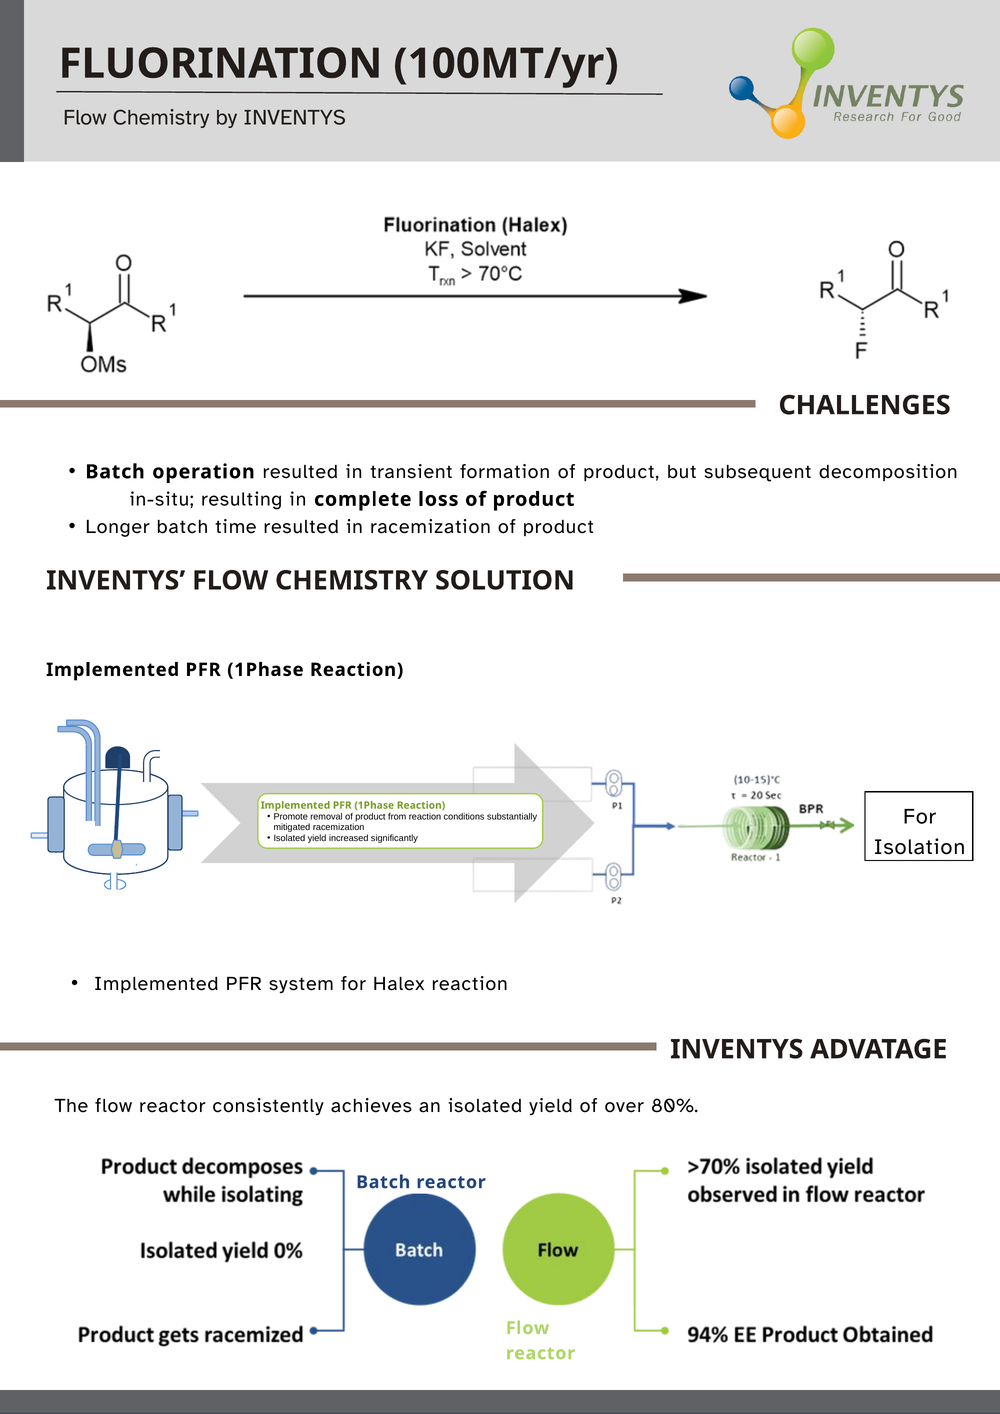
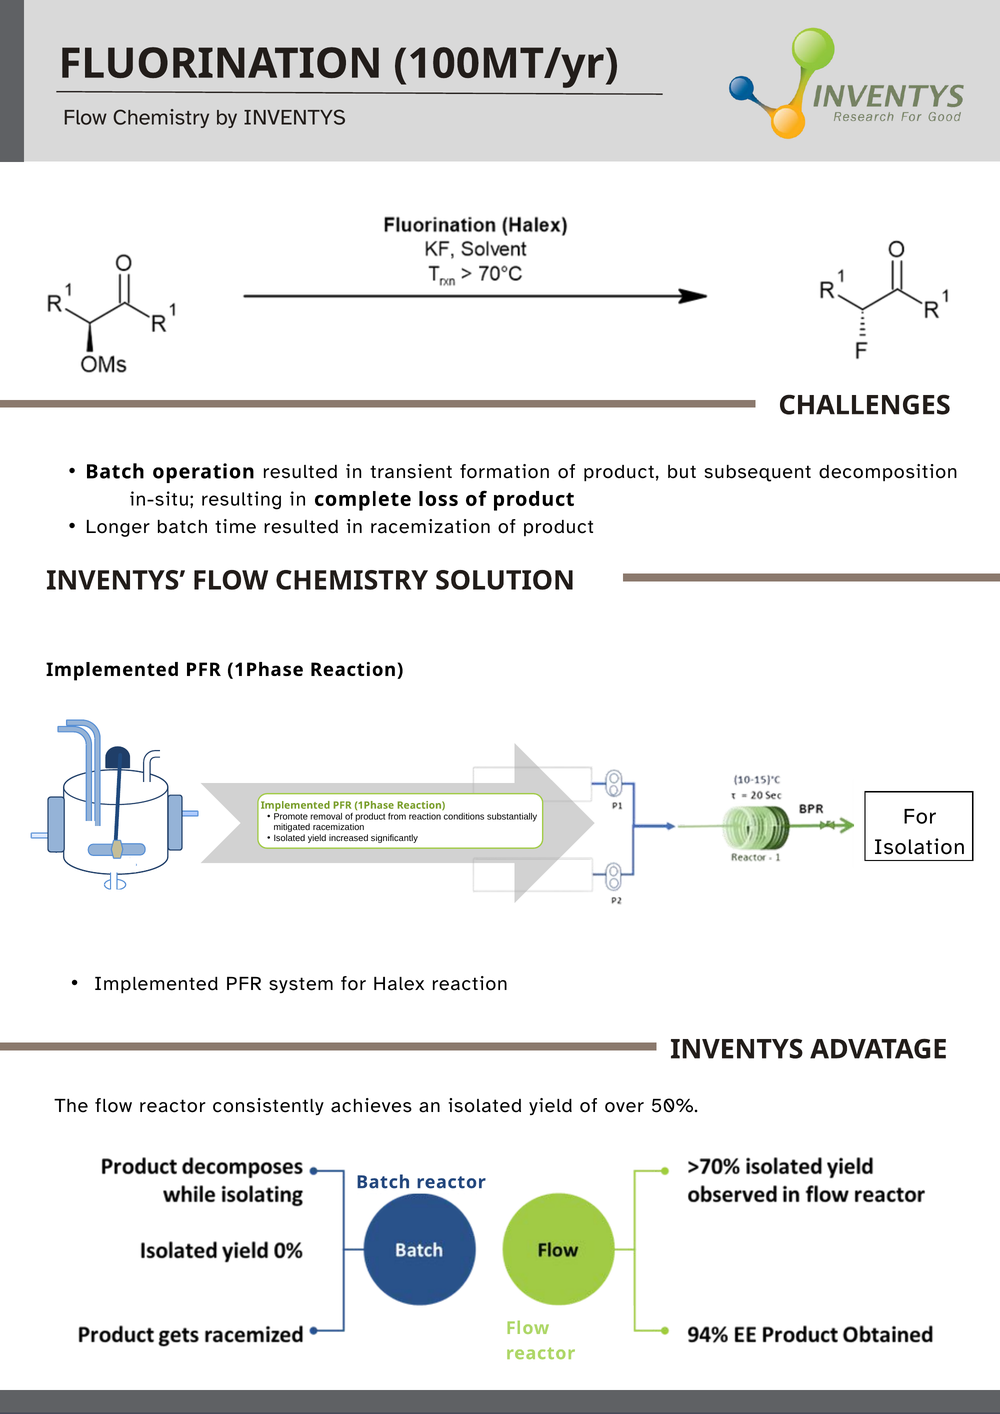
80%: 80% -> 50% (675, 1107)
